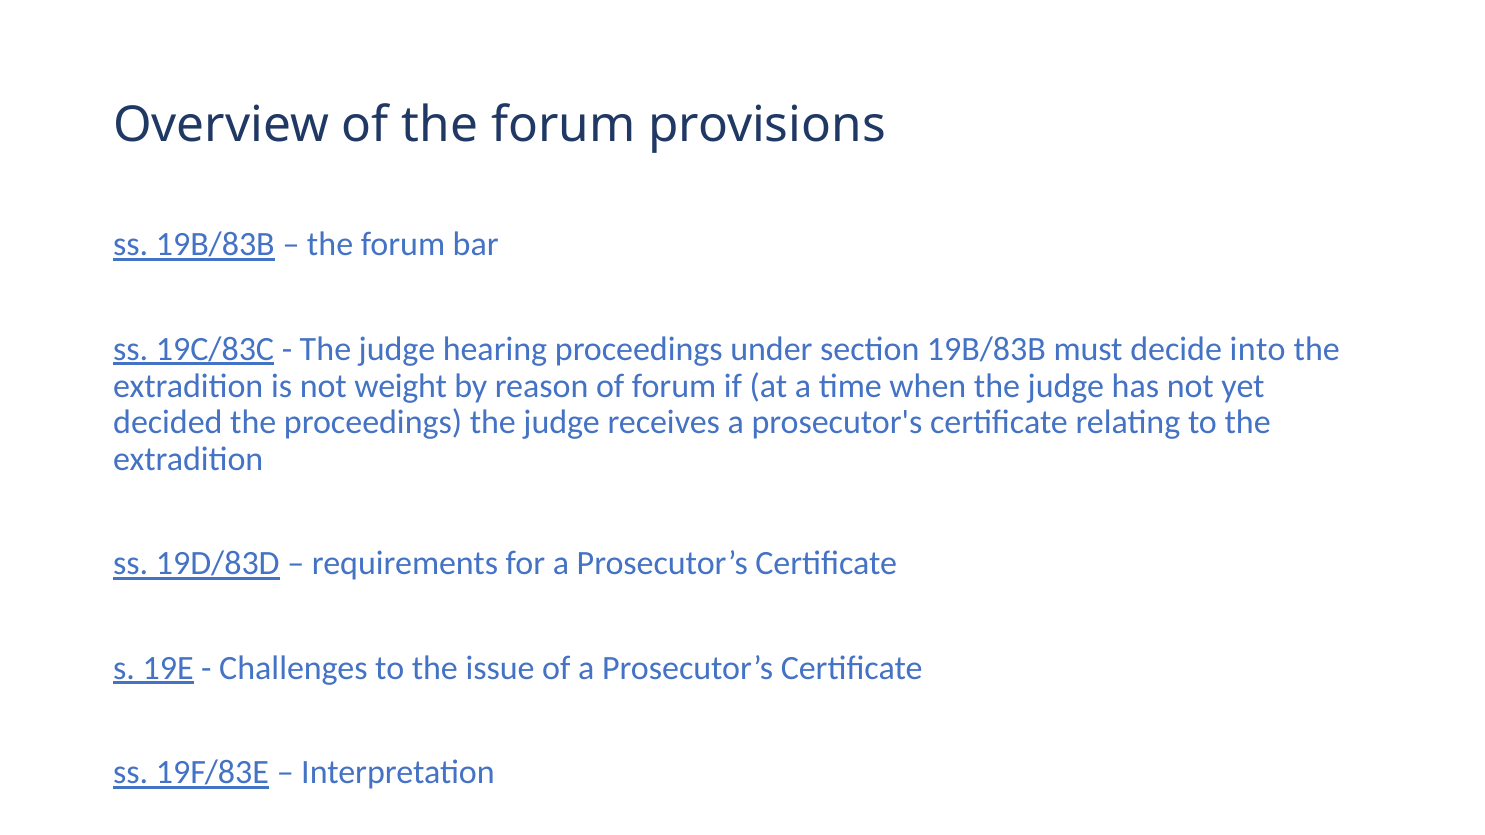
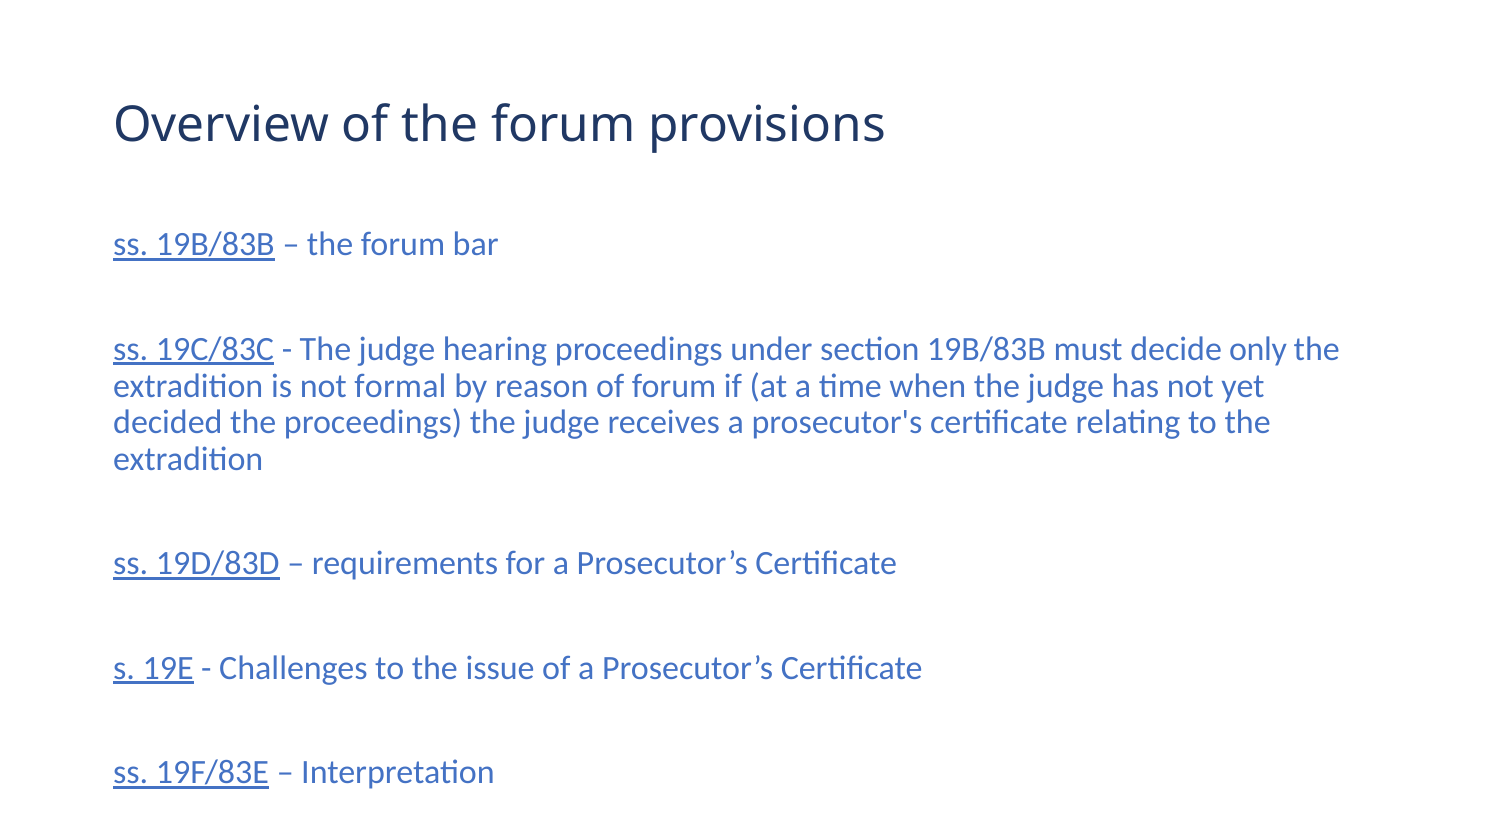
into: into -> only (1258, 349)
weight: weight -> formal (400, 386)
